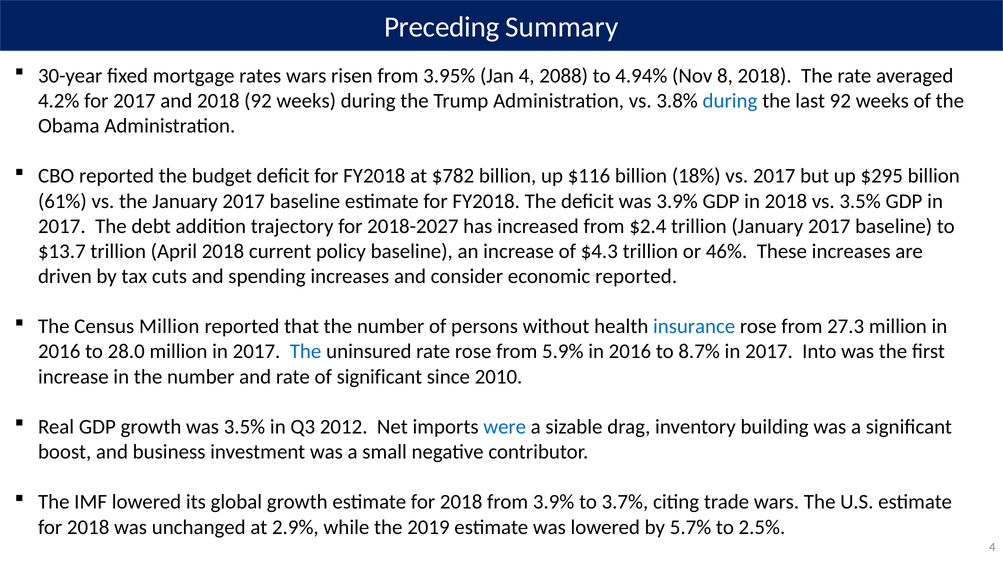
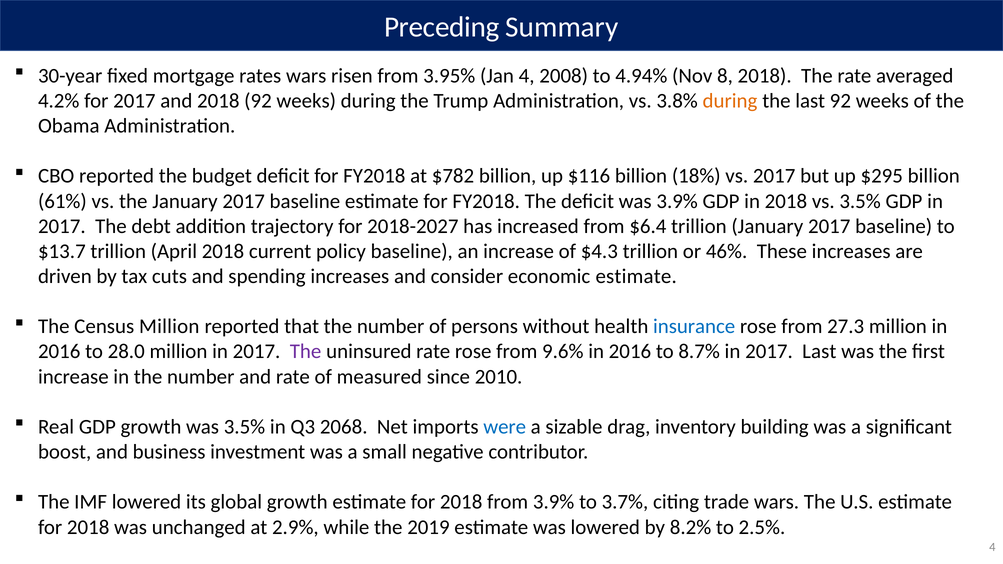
2088: 2088 -> 2008 (564, 76)
during colour: blue -> orange (730, 101)
$2.4: $2.4 -> $6.4 (648, 226)
economic reported: reported -> estimate (636, 276)
The colour: blue -> purple (306, 352)
5.9%: 5.9% -> 9.6% (563, 352)
2017 Into: Into -> Last (819, 352)
of significant: significant -> measured (379, 377)
2012: 2012 -> 2068 (344, 427)
5.7%: 5.7% -> 8.2% (691, 527)
